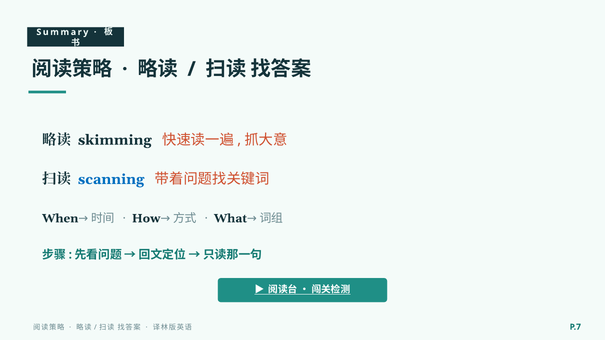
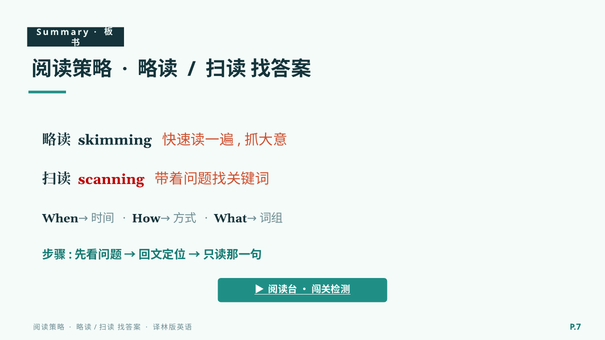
scanning colour: blue -> red (111, 179)
